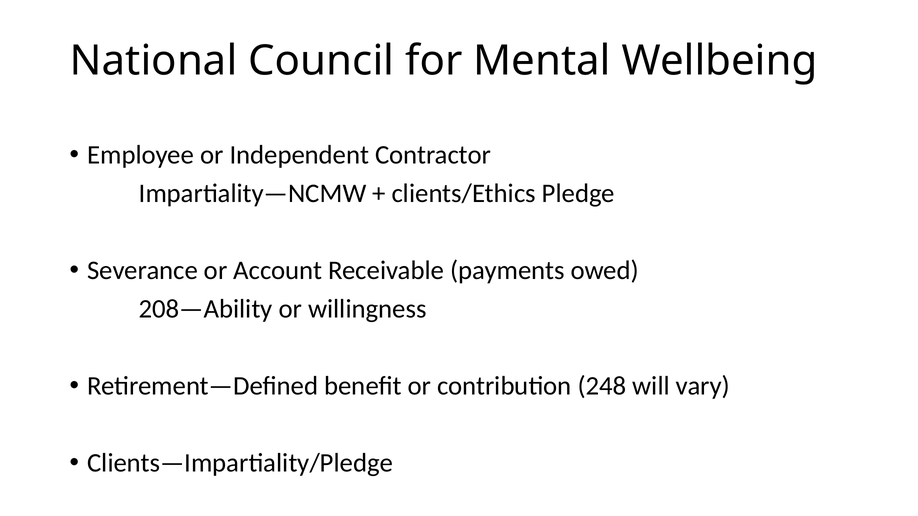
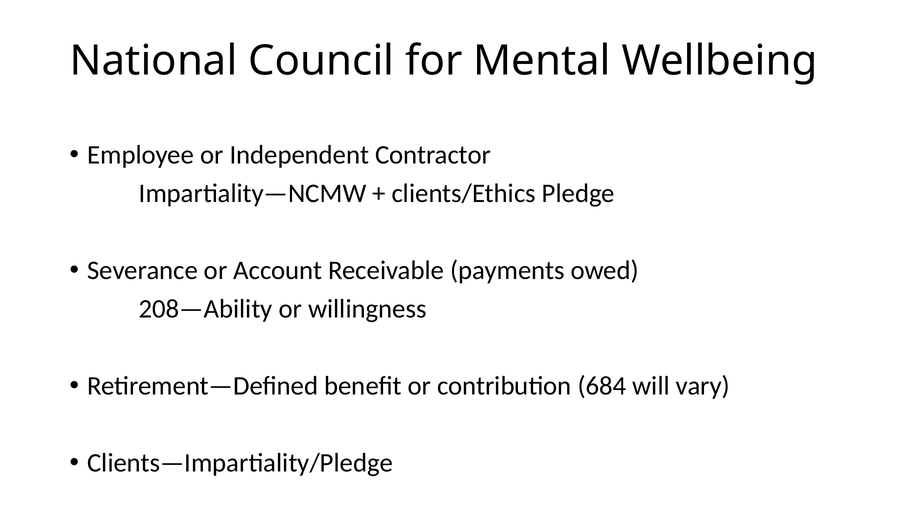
248: 248 -> 684 (602, 386)
